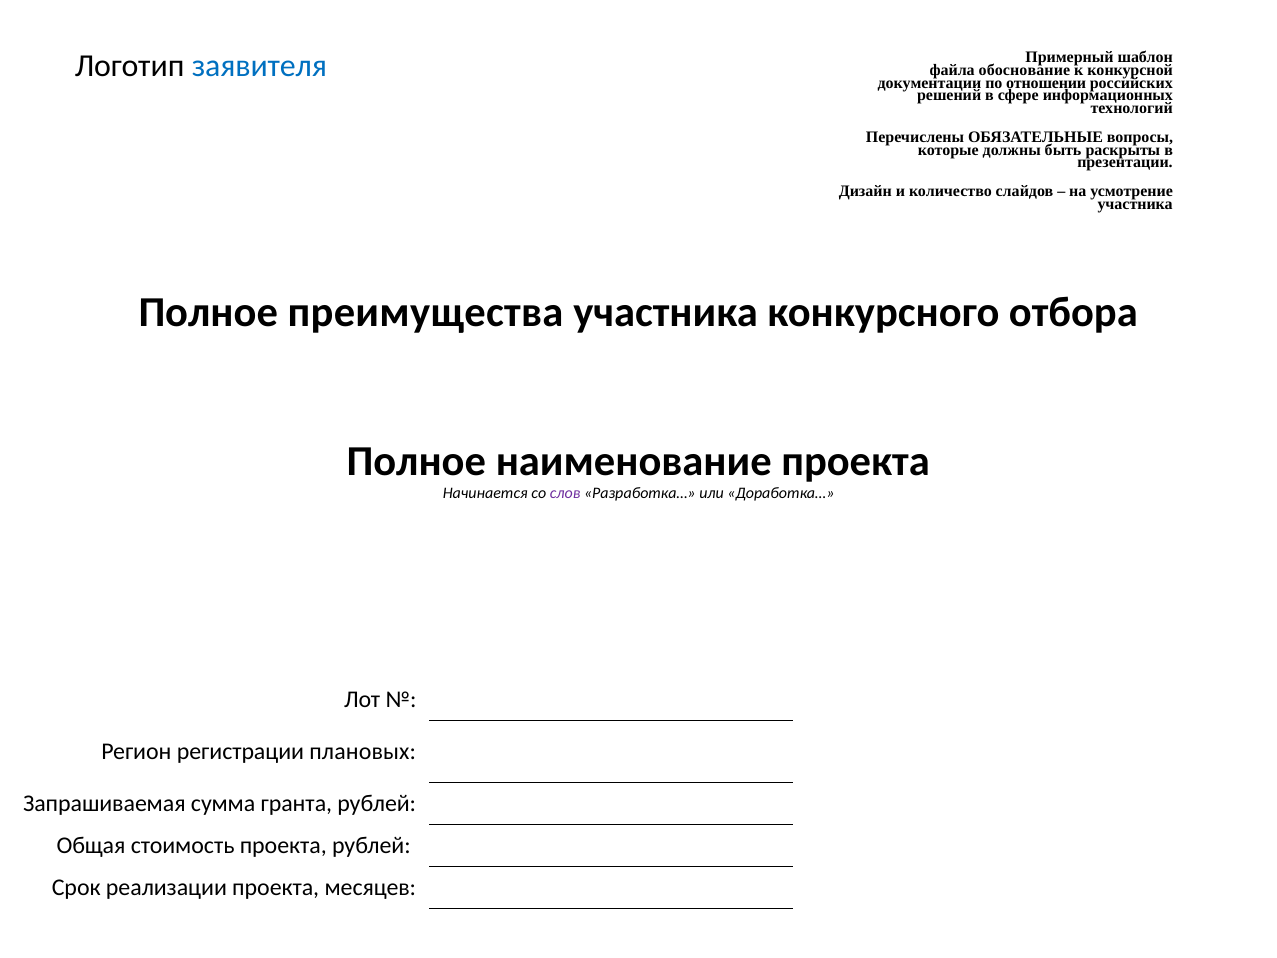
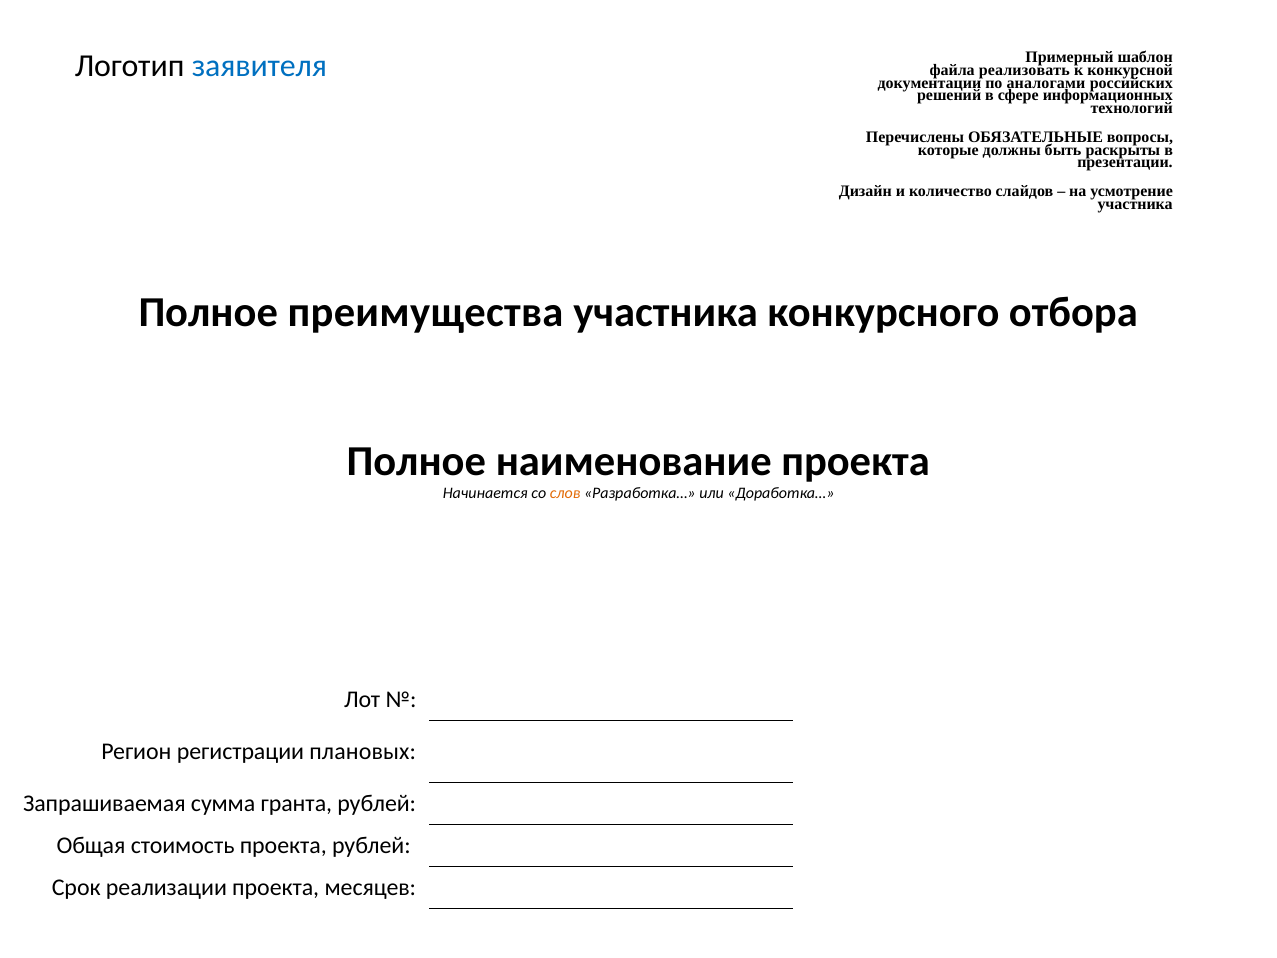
обоснование: обоснование -> реализовать (1024, 70)
отношении: отношении -> аналогами (1046, 83)
слов colour: purple -> orange (565, 493)
